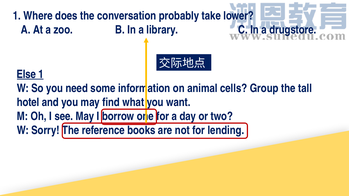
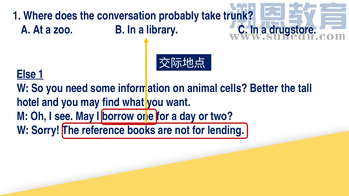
lower: lower -> trunk (239, 16)
Group: Group -> Better (264, 88)
